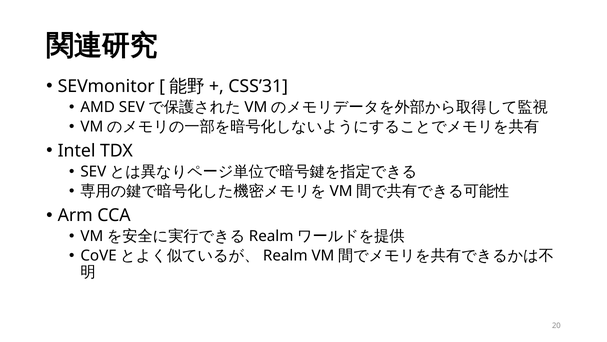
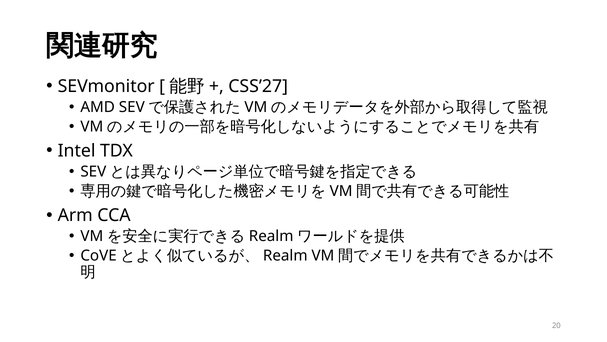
CSS’31: CSS’31 -> CSS’27 (258, 86)
